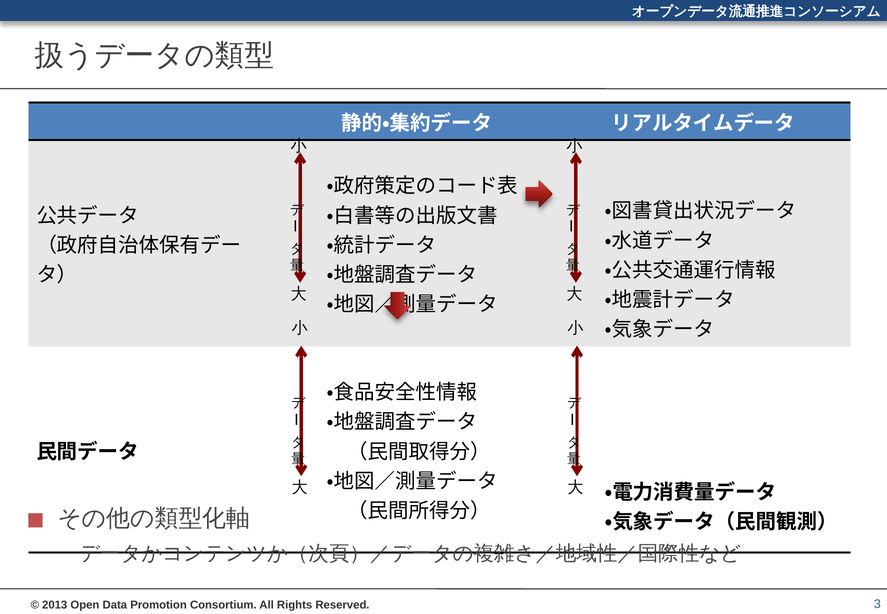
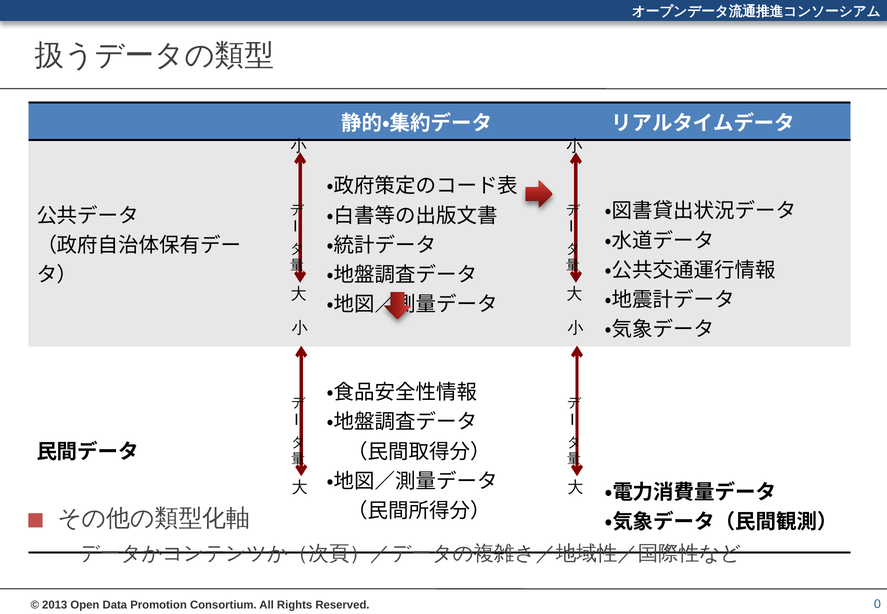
3: 3 -> 0 (877, 604)
